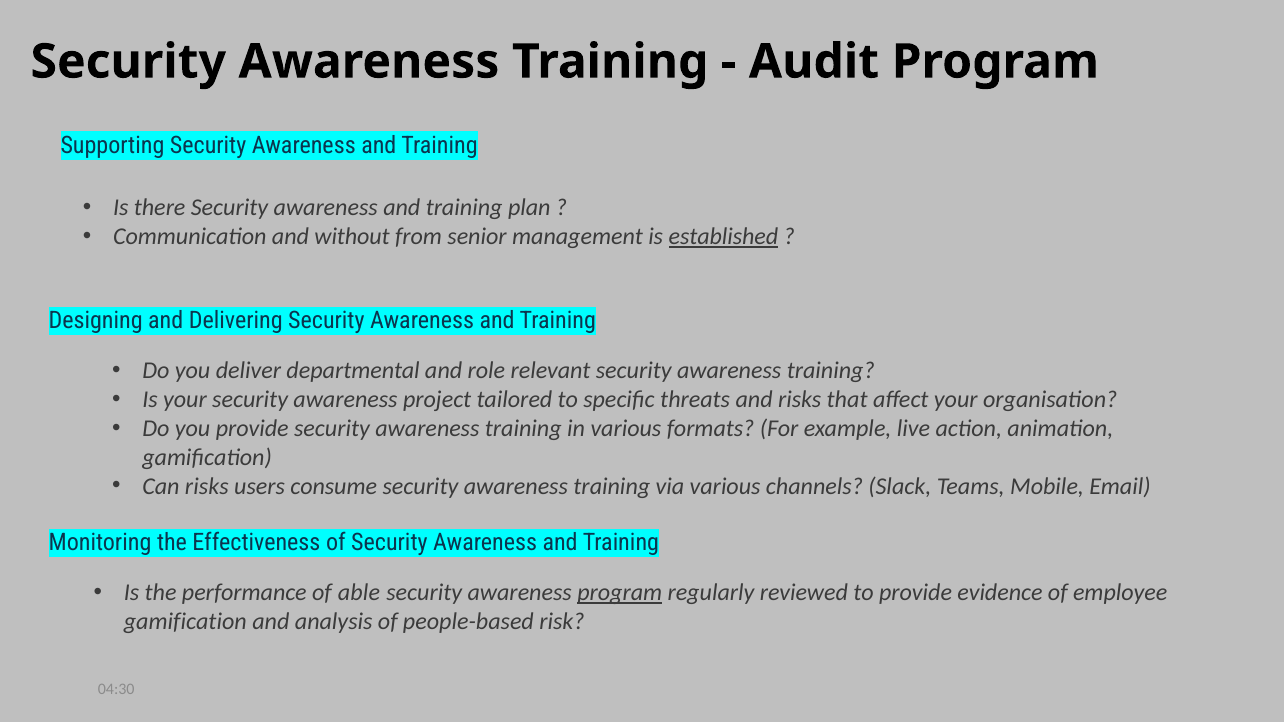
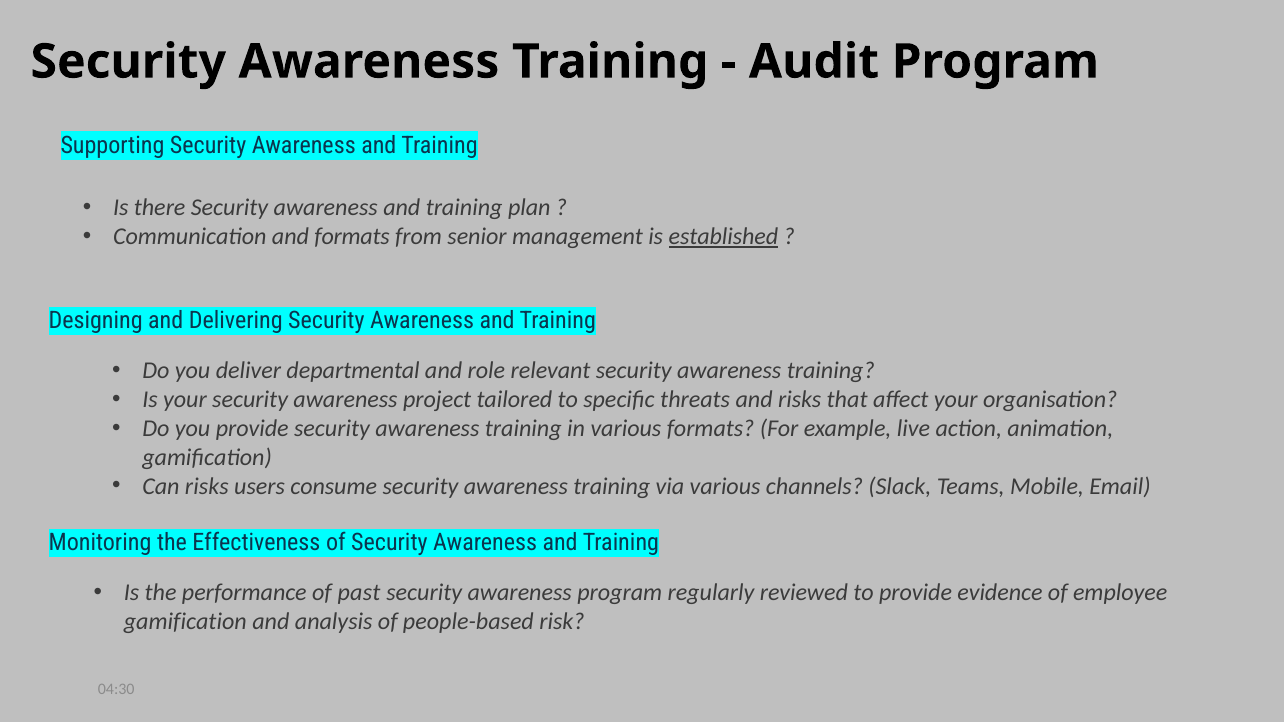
and without: without -> formats (352, 237)
able: able -> past (359, 593)
program underline: present -> none (620, 593)
